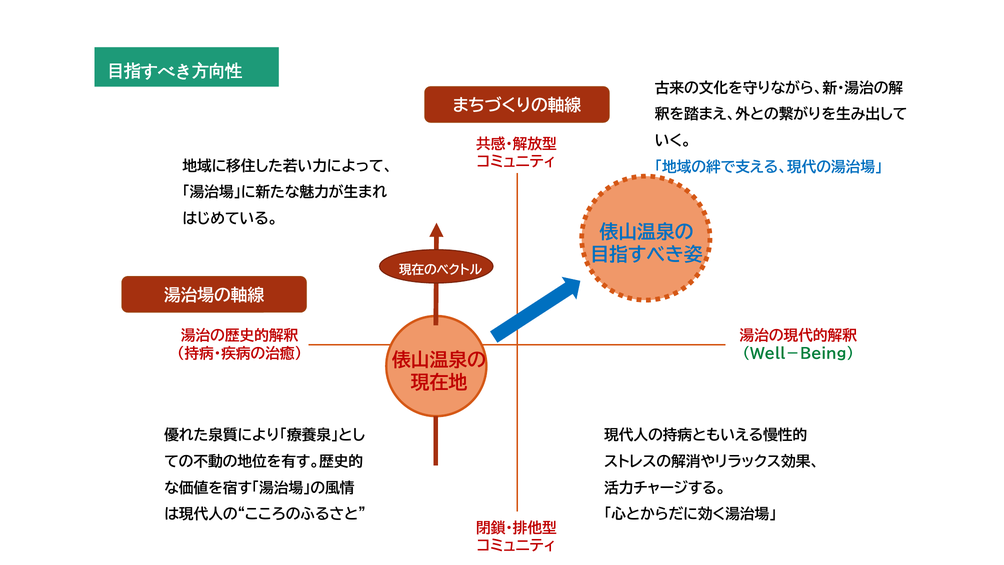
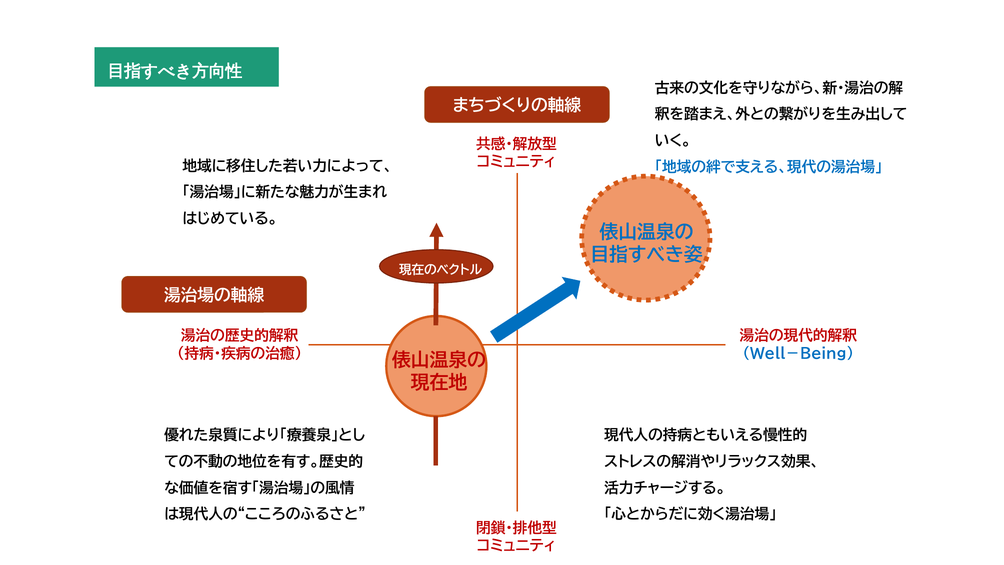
（Ｗｅｌｌ－Ｂｅｉｎｇ） colour: green -> blue (798, 354)
